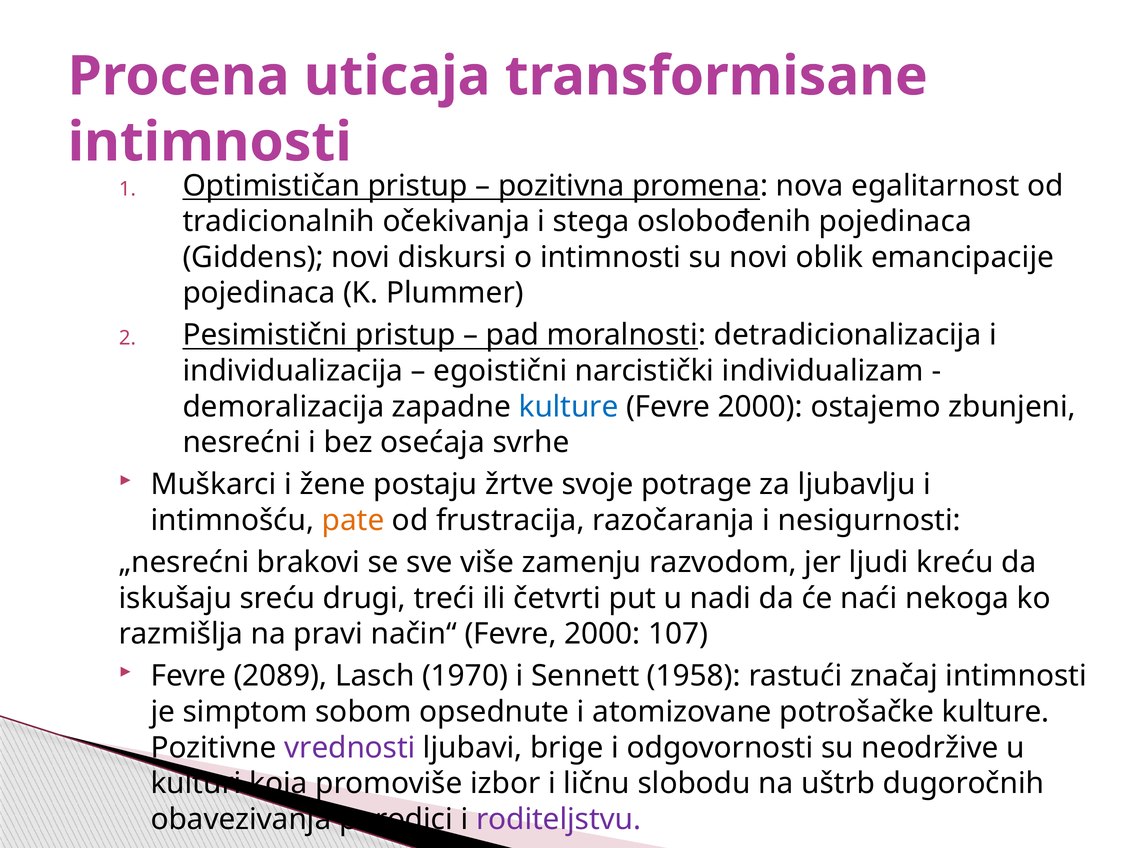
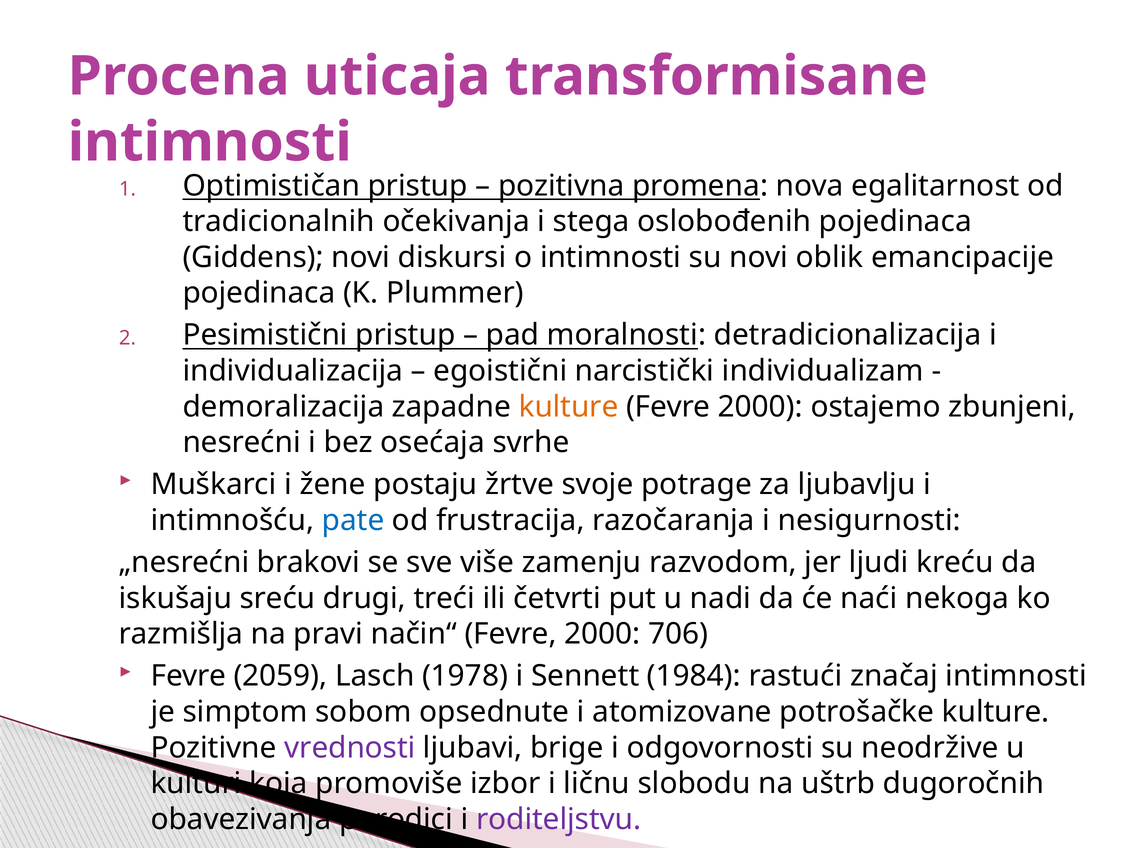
kulture colour: blue -> orange (569, 407)
pate colour: orange -> blue (353, 521)
107: 107 -> 706 (678, 634)
2089: 2089 -> 2059 (280, 676)
1970: 1970 -> 1978 (465, 676)
1958: 1958 -> 1984 (694, 676)
